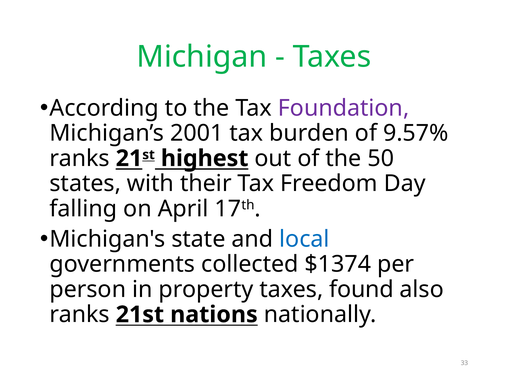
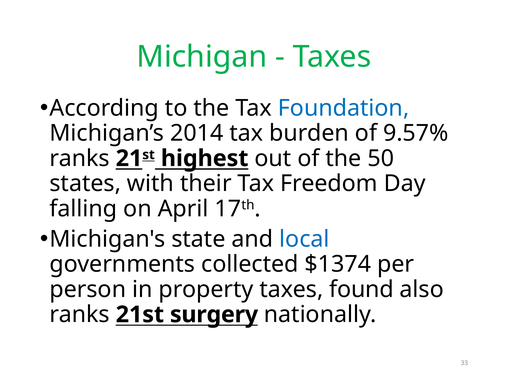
Foundation colour: purple -> blue (344, 108)
2001: 2001 -> 2014 (197, 133)
nations: nations -> surgery (214, 315)
